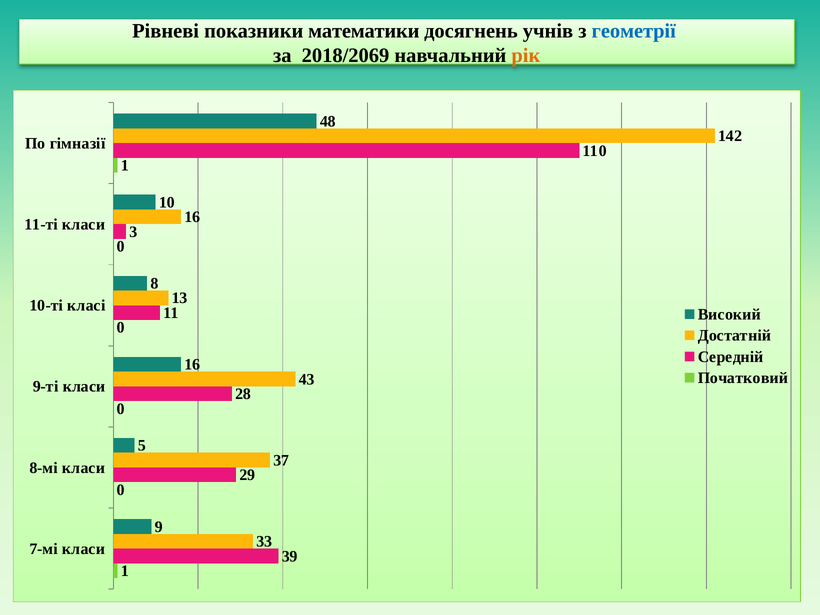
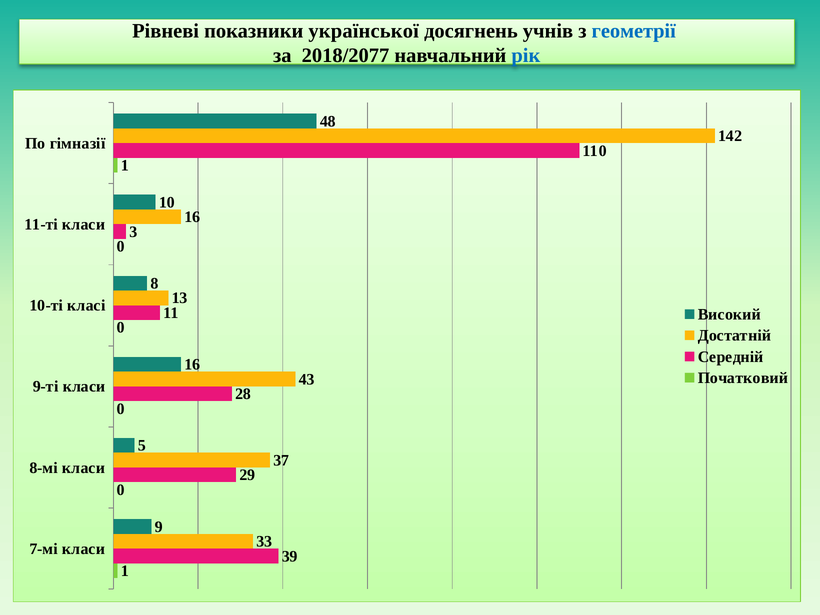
математики: математики -> української (364, 31)
2018/2069: 2018/2069 -> 2018/2077 (346, 55)
рік colour: orange -> blue (526, 55)
